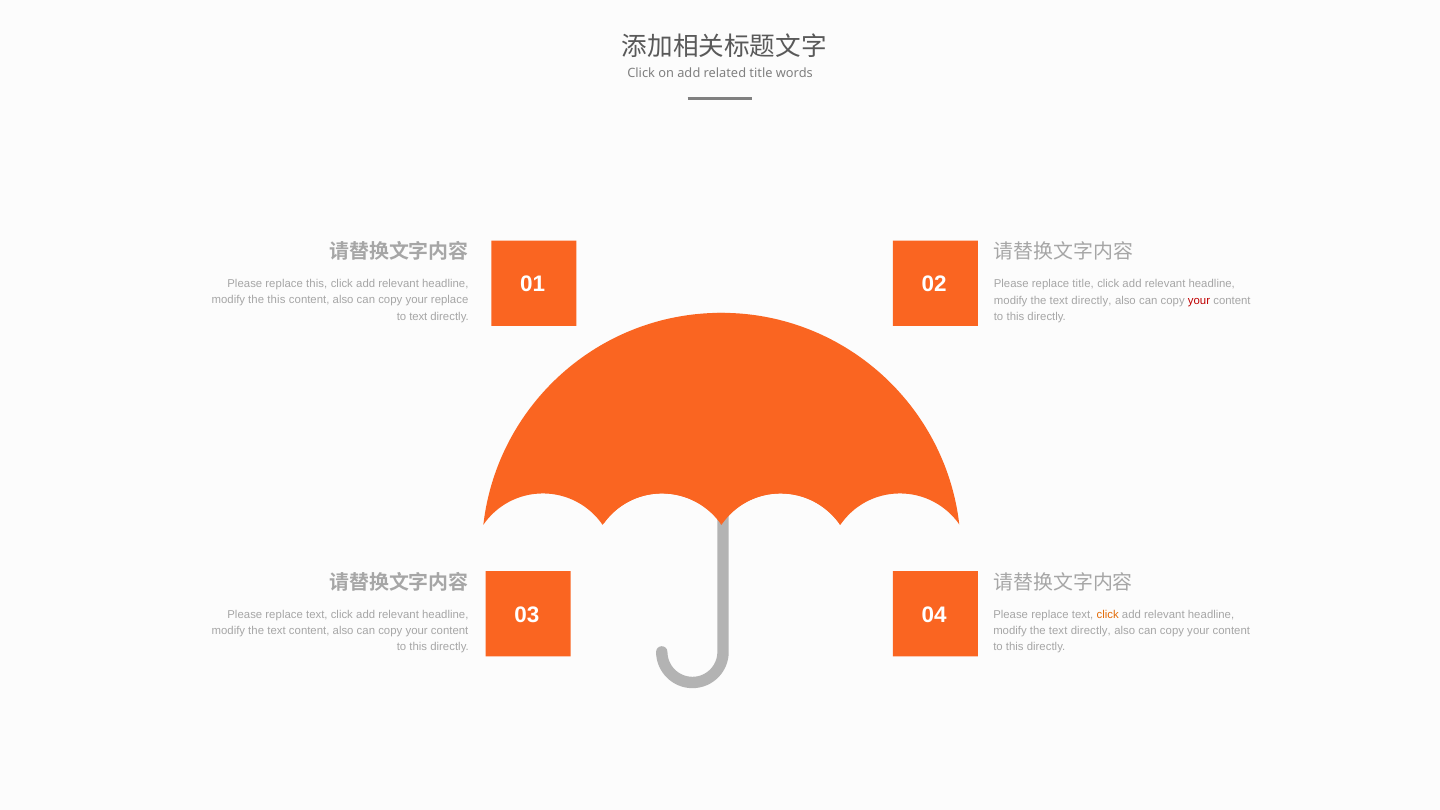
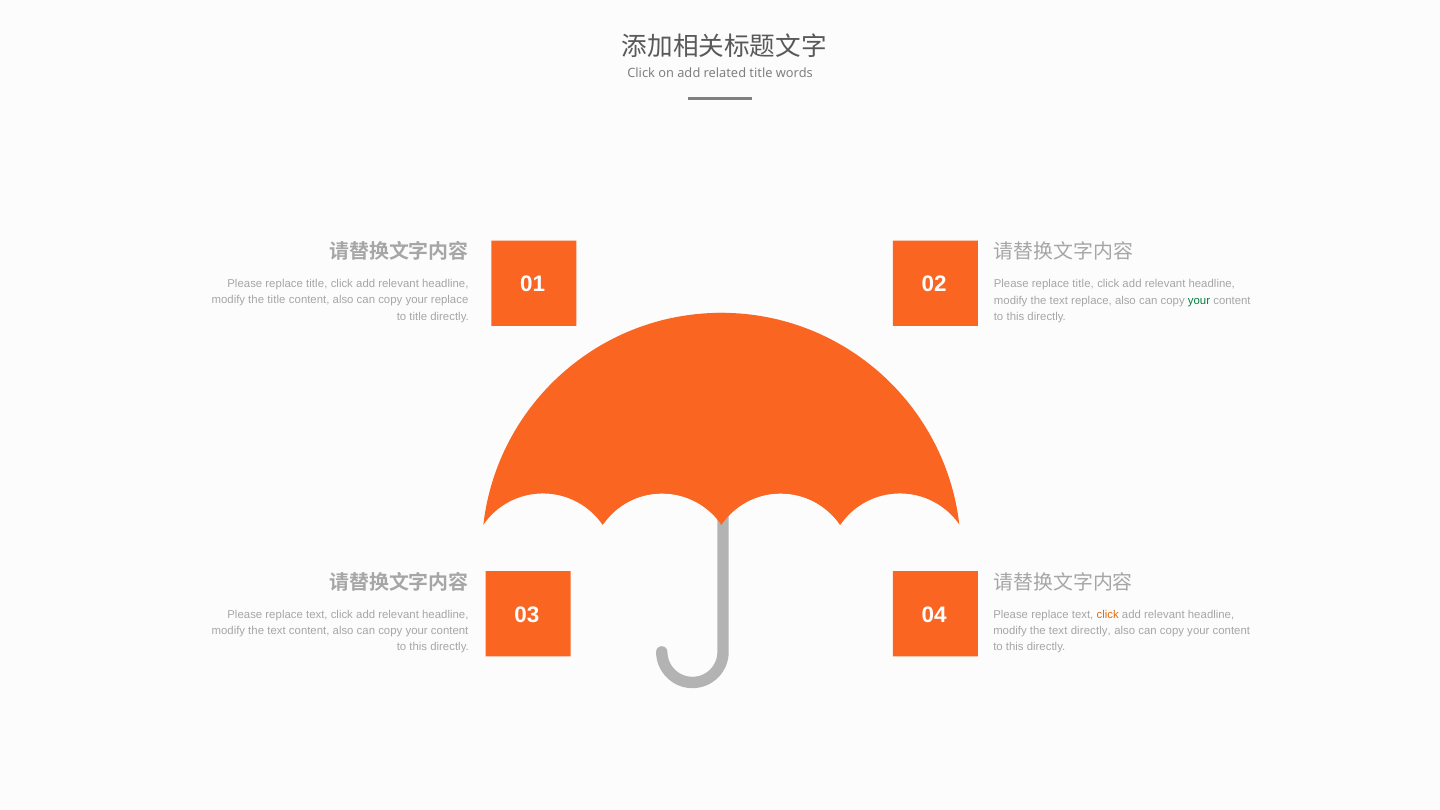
this: this -> title (317, 284)
the this: this -> title (276, 300)
directly: directly -> replace (1092, 300)
your colour: red -> green (1199, 300)
to text: text -> title (418, 317)
